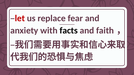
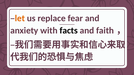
let colour: red -> orange (20, 18)
